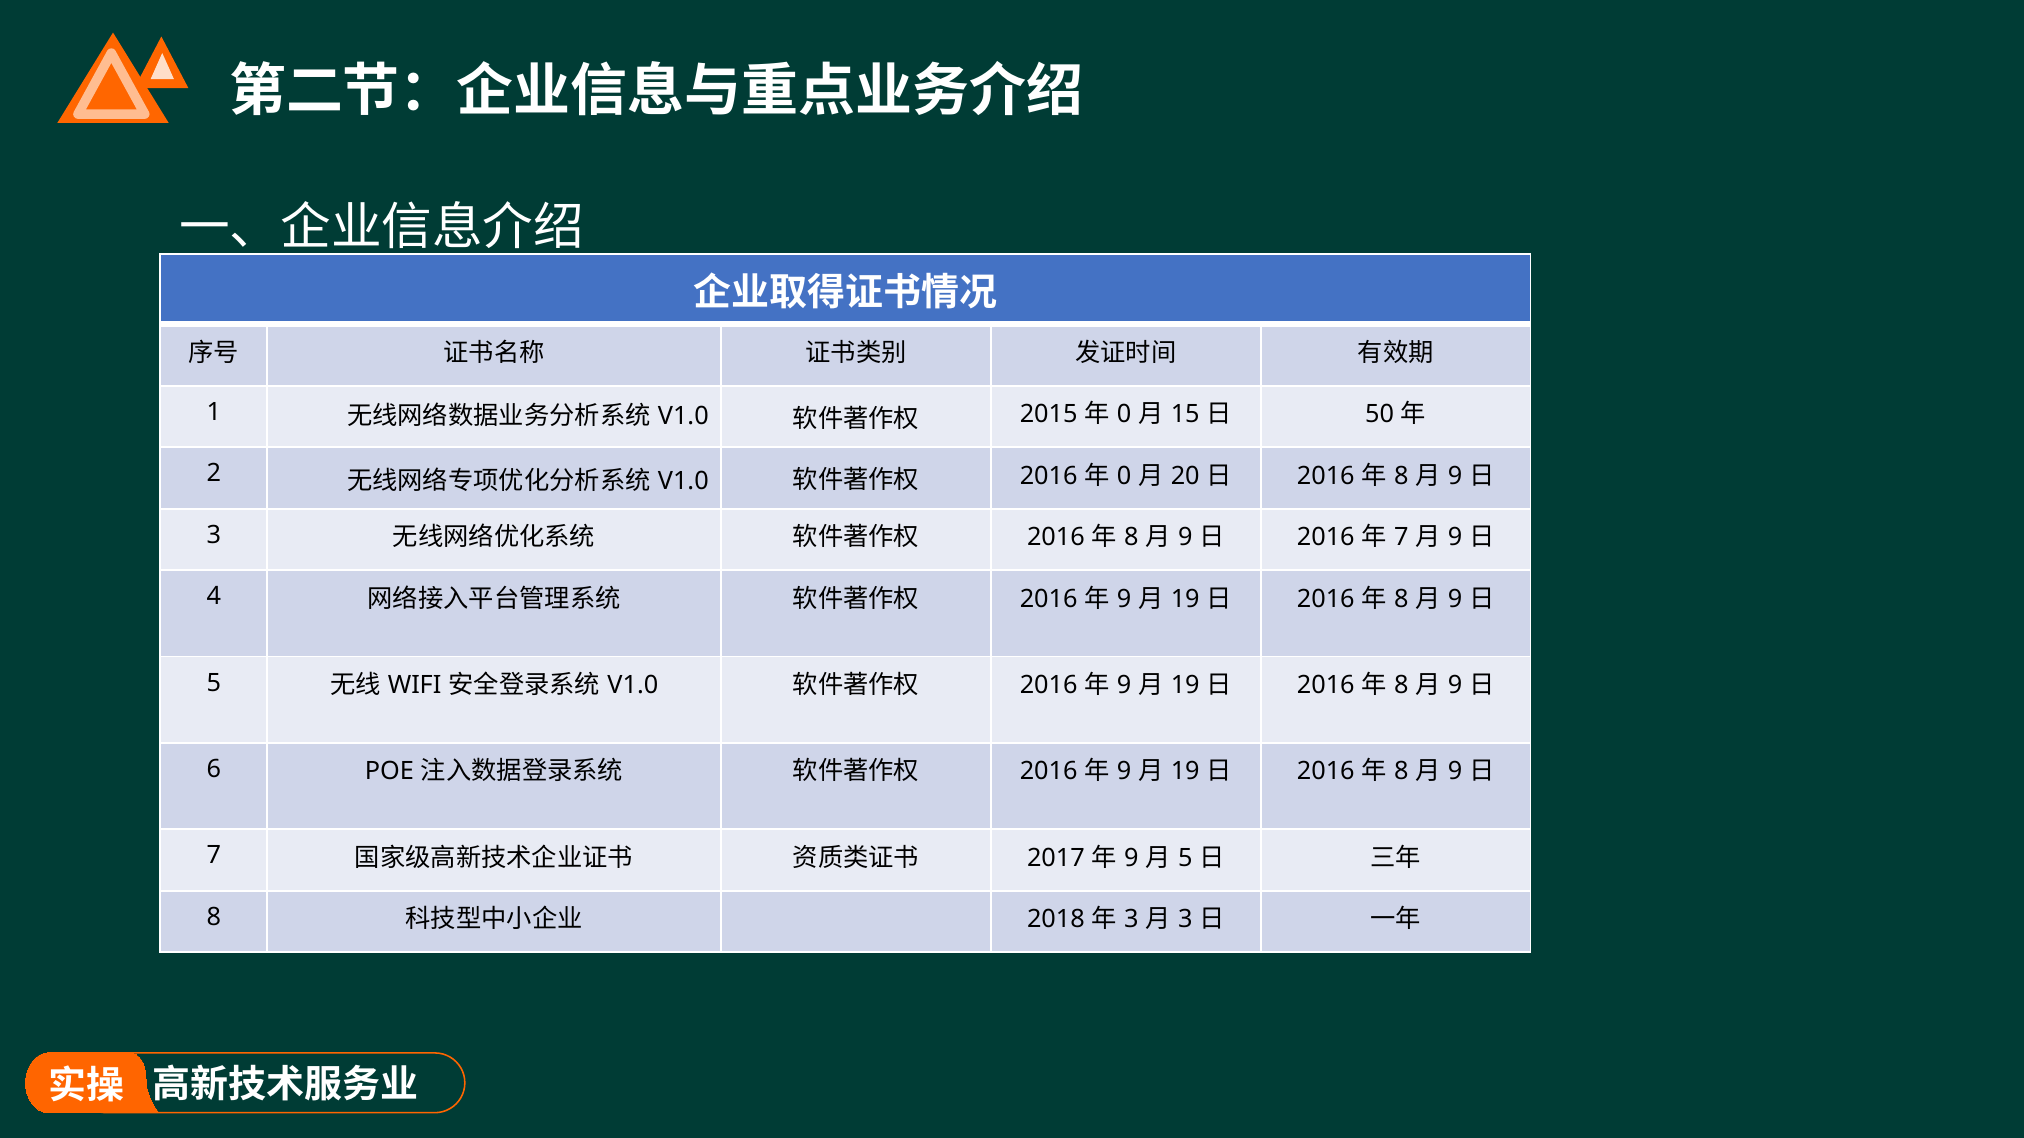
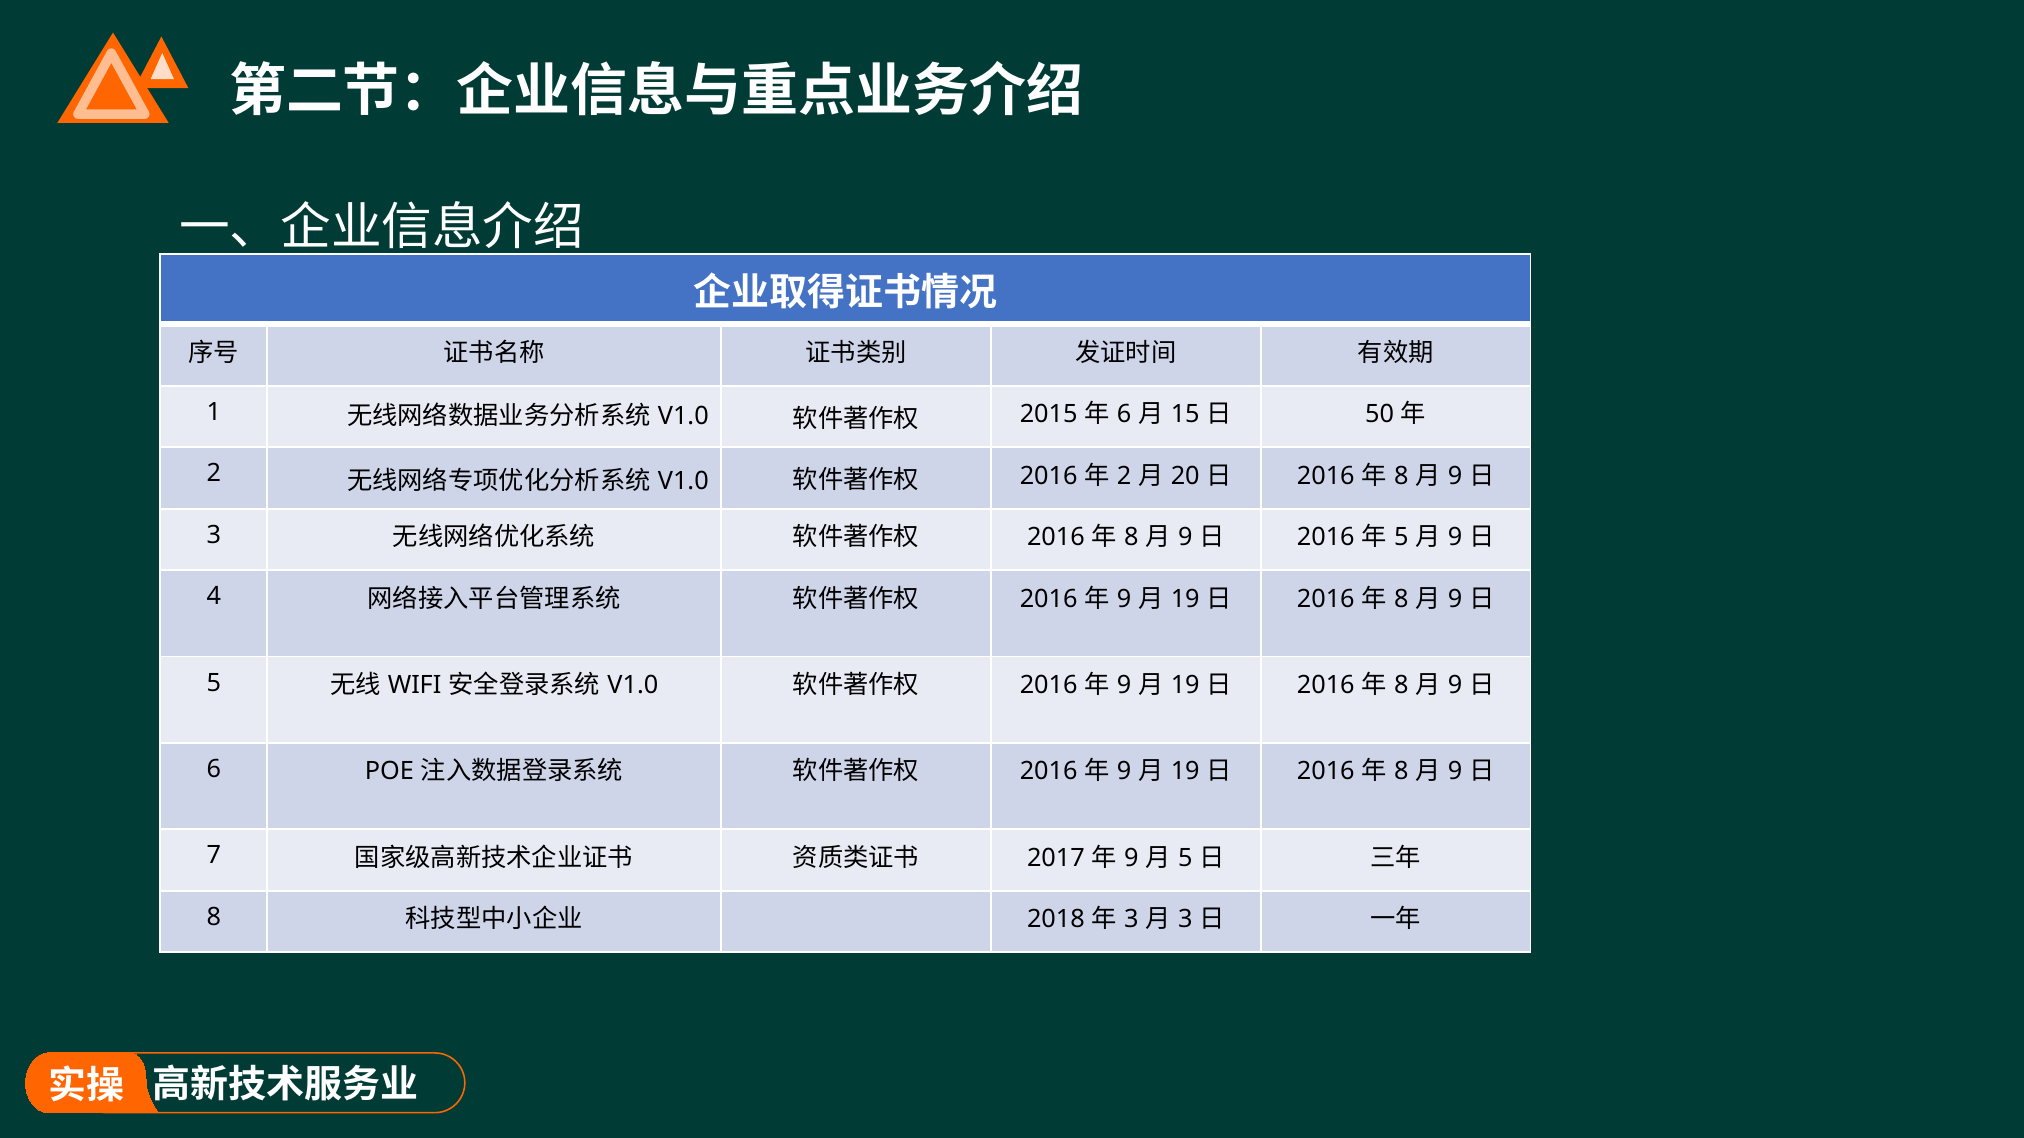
0: 0 -> 6 (1124, 414)
0: 0 -> 2 (1124, 476)
7: 7 -> 5 (1401, 538)
